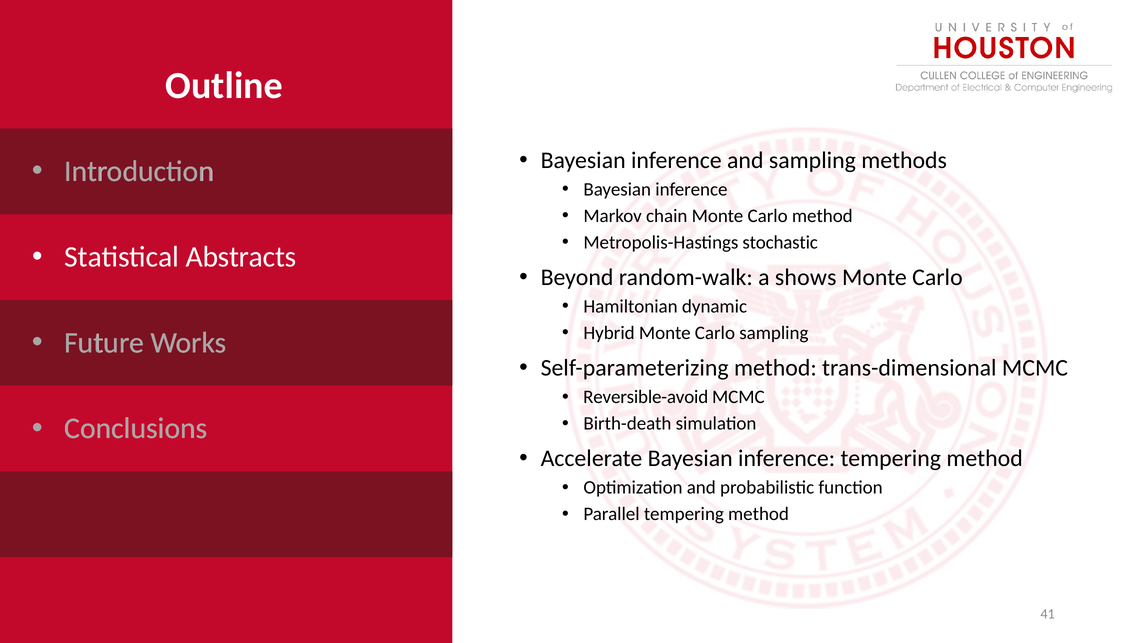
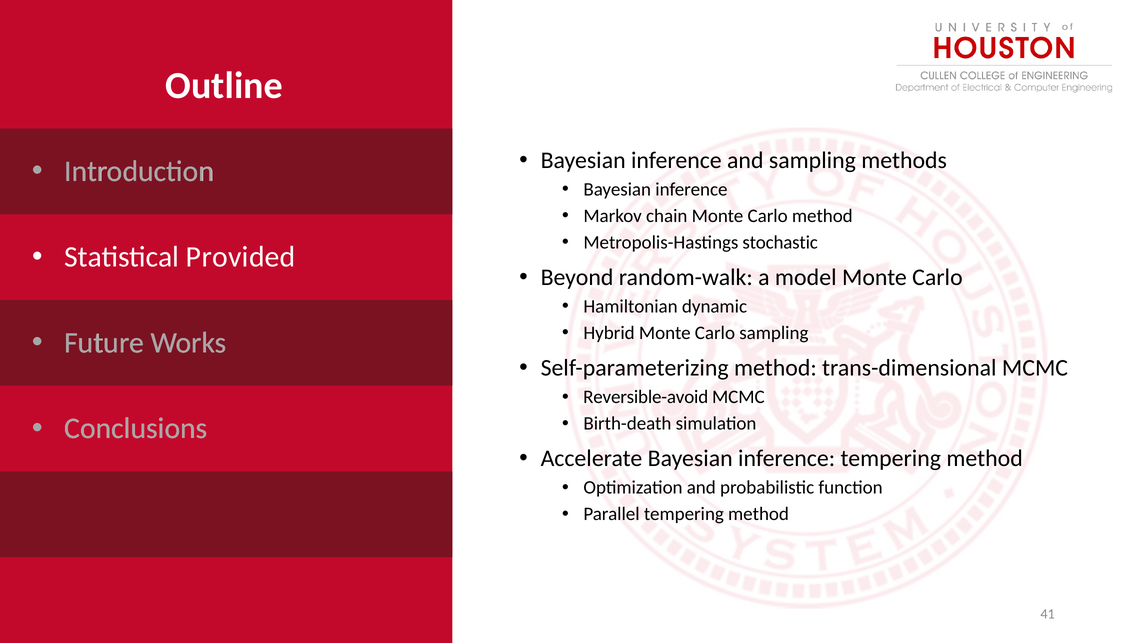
Abstracts: Abstracts -> Provided (241, 257)
shows: shows -> model (806, 277)
